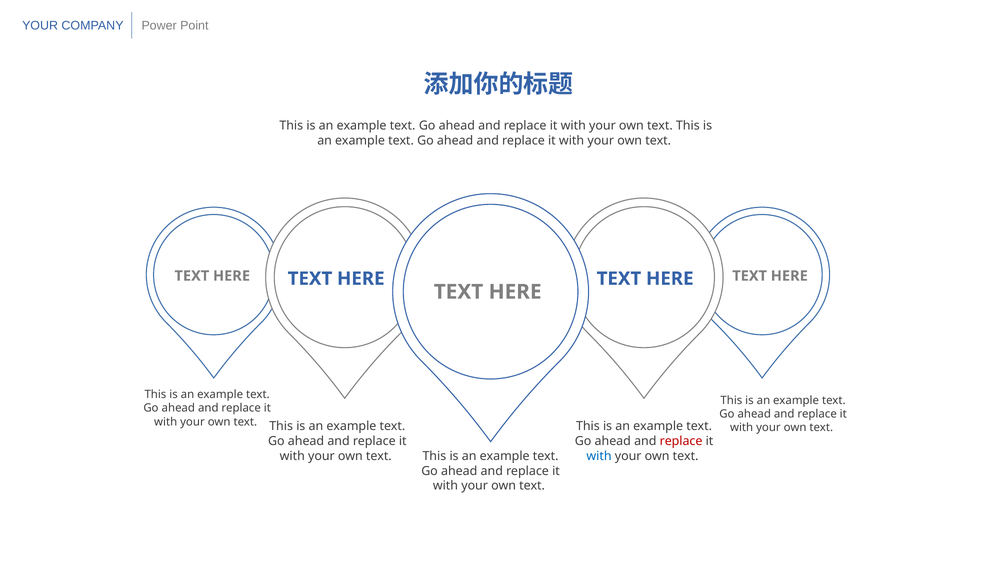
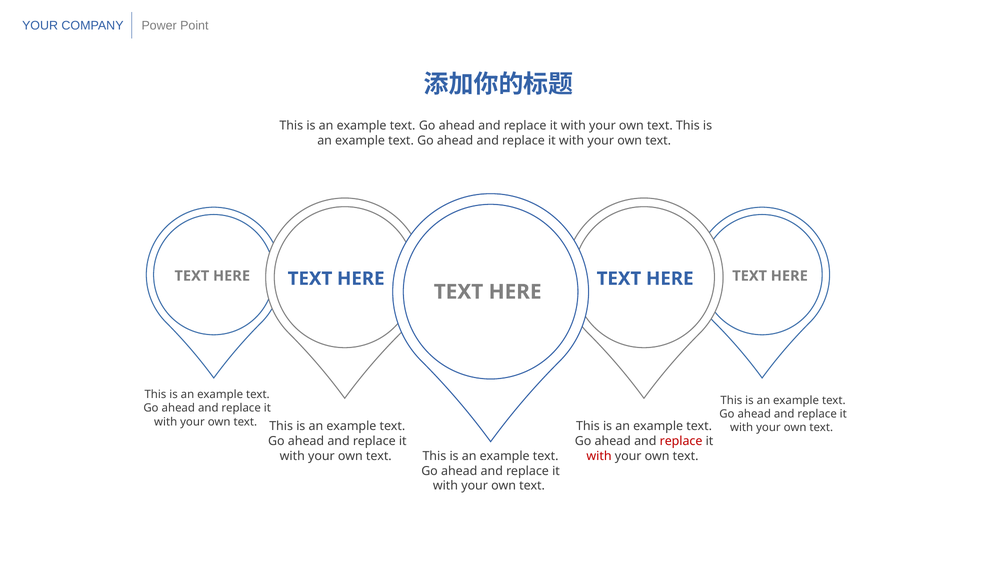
with colour: blue -> red (599, 456)
